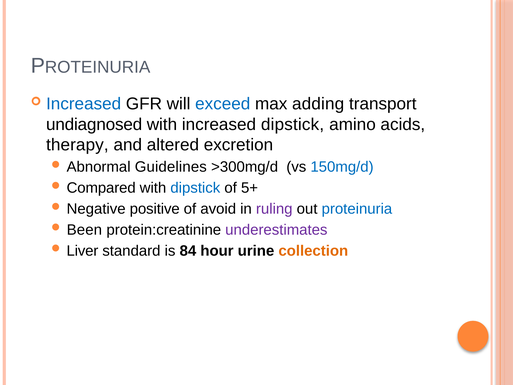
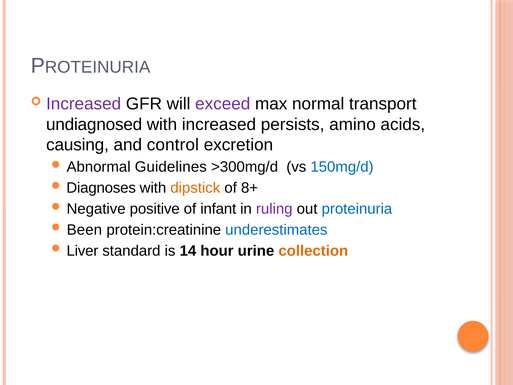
Increased colour: blue -> purple (84, 104)
exceed colour: blue -> purple (223, 104)
adding: adding -> normal (318, 104)
increased dipstick: dipstick -> persists (293, 124)
therapy: therapy -> causing (77, 145)
altered: altered -> control (173, 145)
Compared: Compared -> Diagnoses (101, 188)
dipstick colour: blue -> orange (195, 188)
5+: 5+ -> 8+ (250, 188)
avoid: avoid -> infant (218, 209)
underestimates colour: purple -> blue (276, 230)
84: 84 -> 14 (188, 251)
